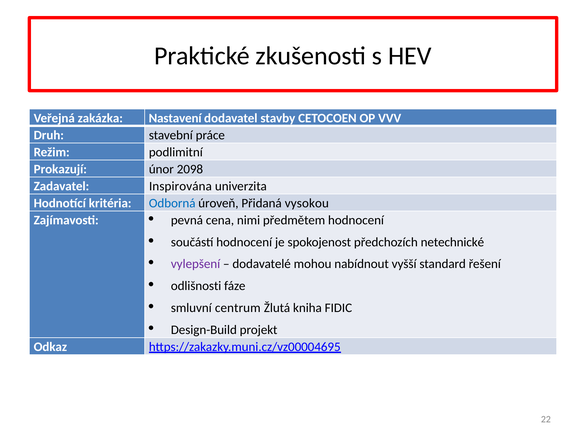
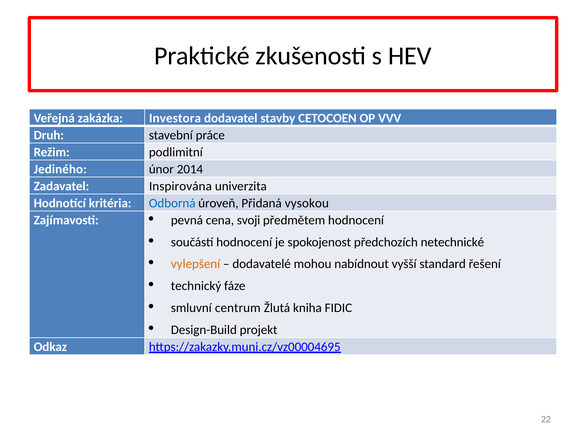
Nastavení: Nastavení -> Investora (175, 118)
Prokazují: Prokazují -> Jediného (60, 169)
2098: 2098 -> 2014 (190, 169)
nimi: nimi -> svoji (249, 221)
vylepšení colour: purple -> orange (196, 264)
odlišnosti: odlišnosti -> technický (196, 286)
